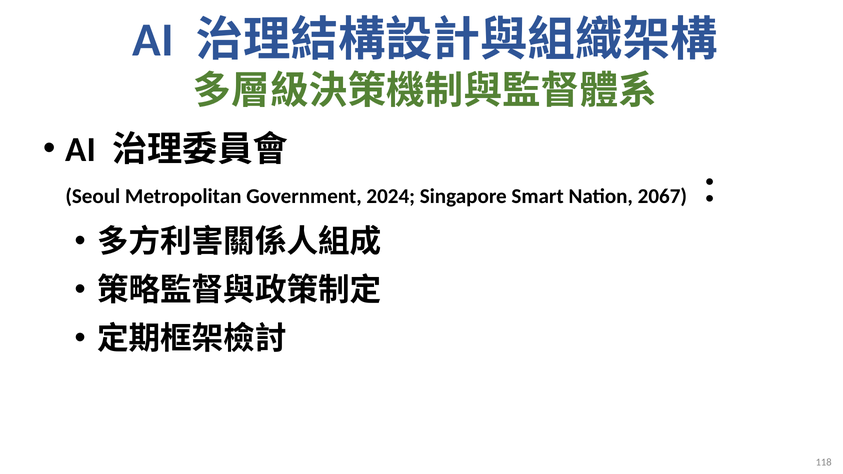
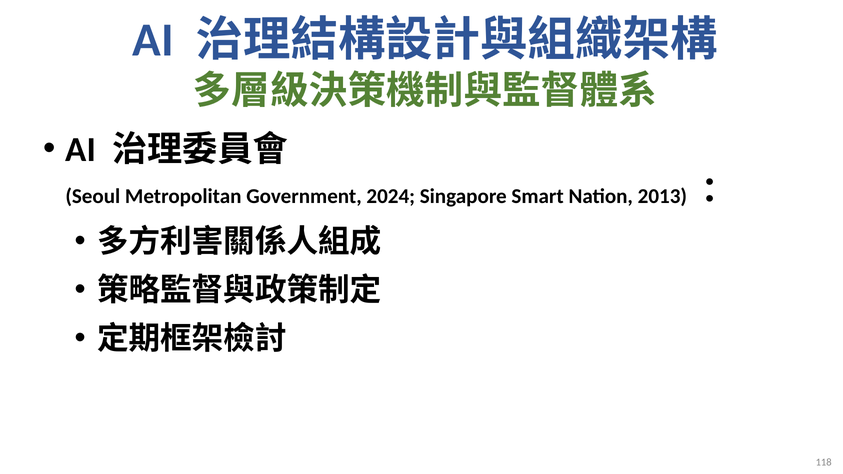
2067: 2067 -> 2013 (662, 196)
